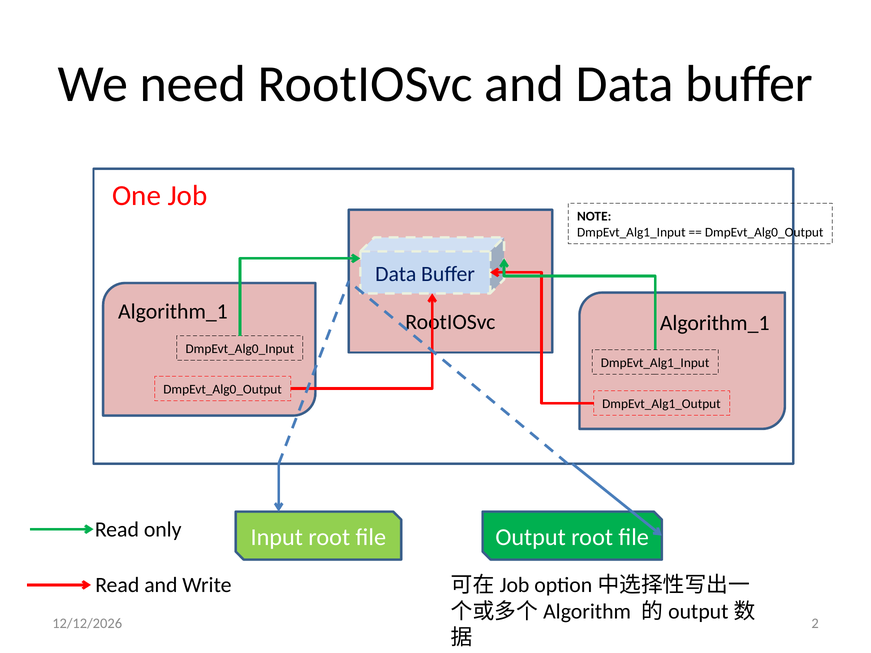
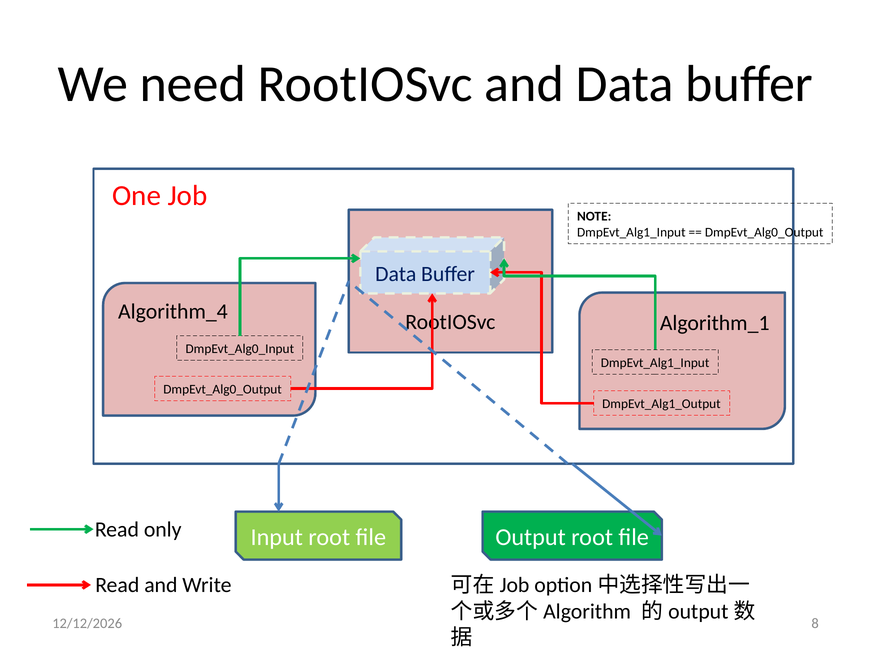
Algorithm_1: Algorithm_1 -> Algorithm_4 (173, 312)
2: 2 -> 8 (815, 624)
